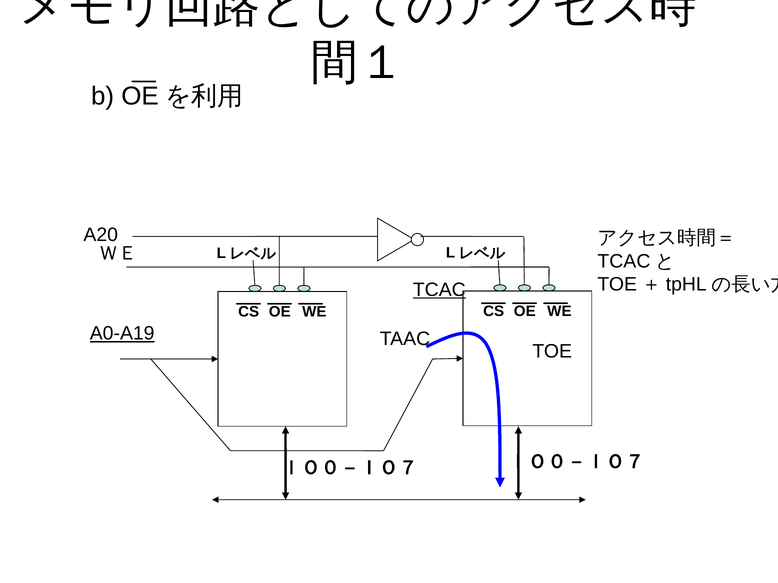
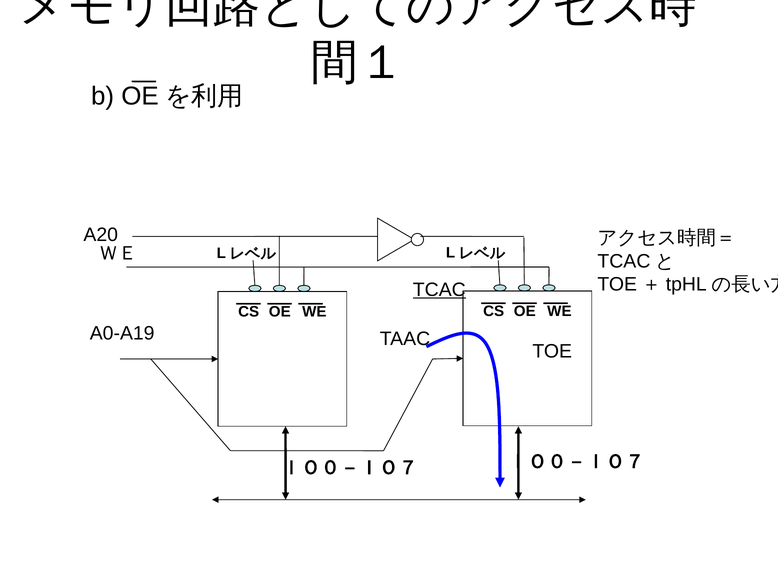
A0-A19 underline: present -> none (122, 334)
